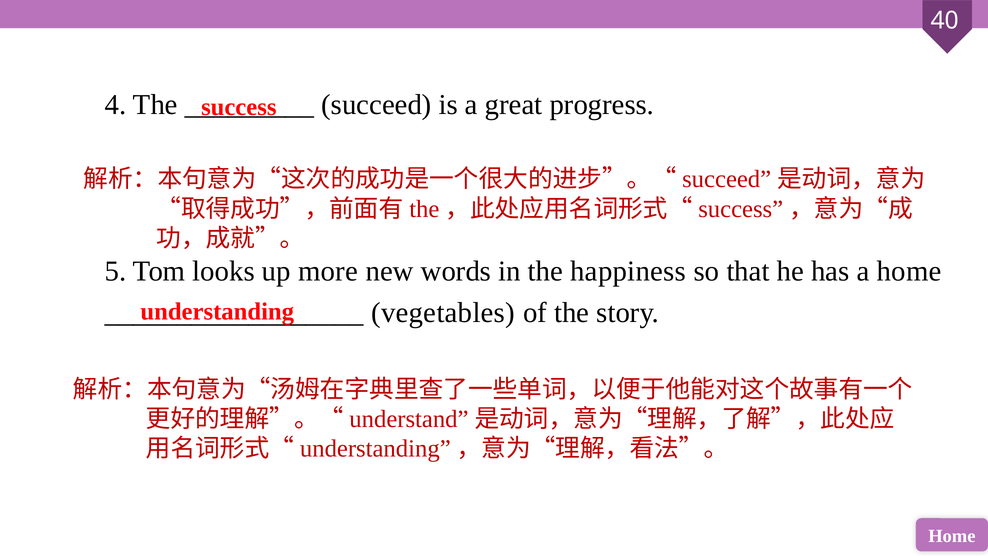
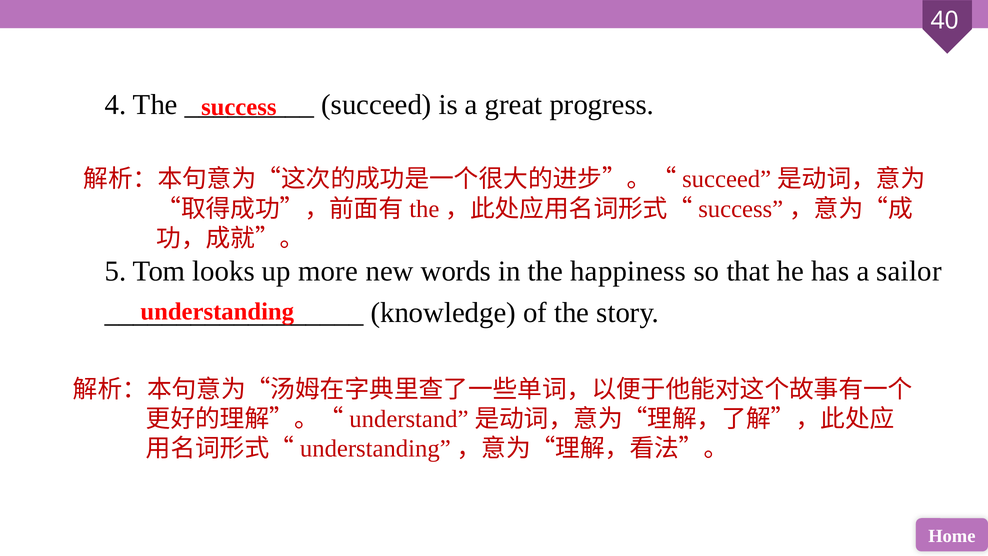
a home: home -> sailor (909, 271)
vegetables: vegetables -> knowledge (443, 312)
